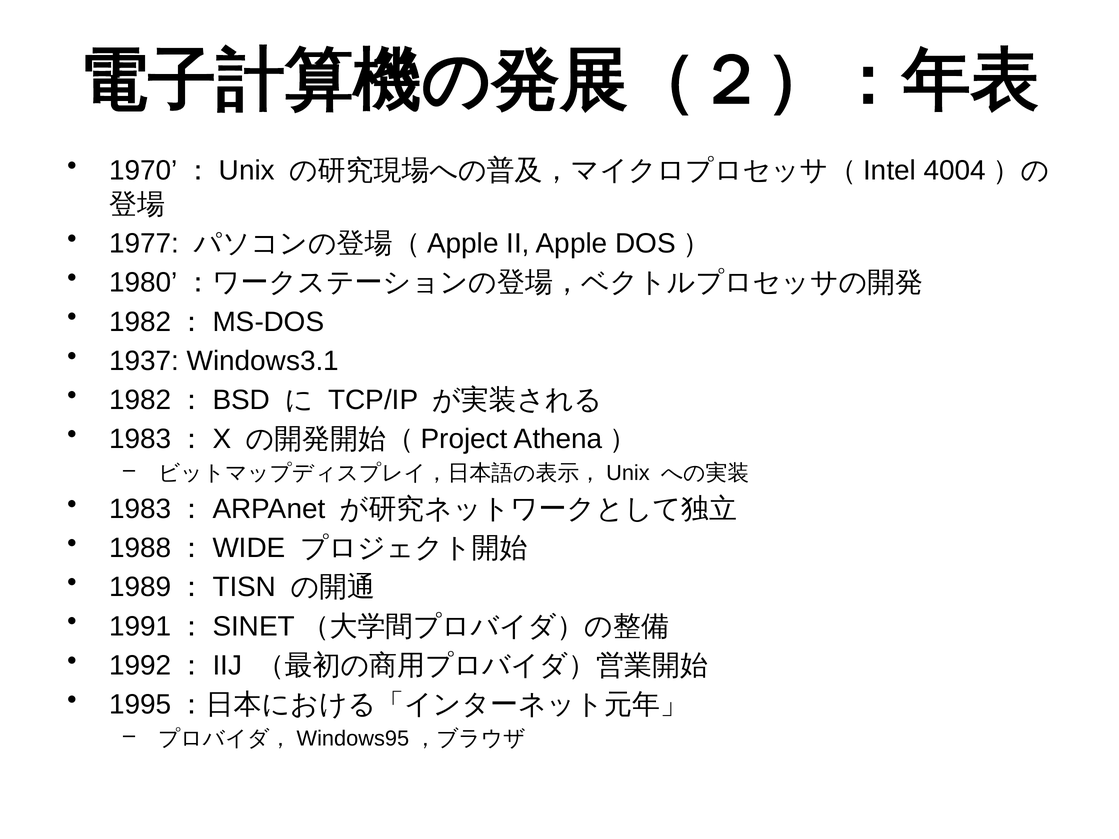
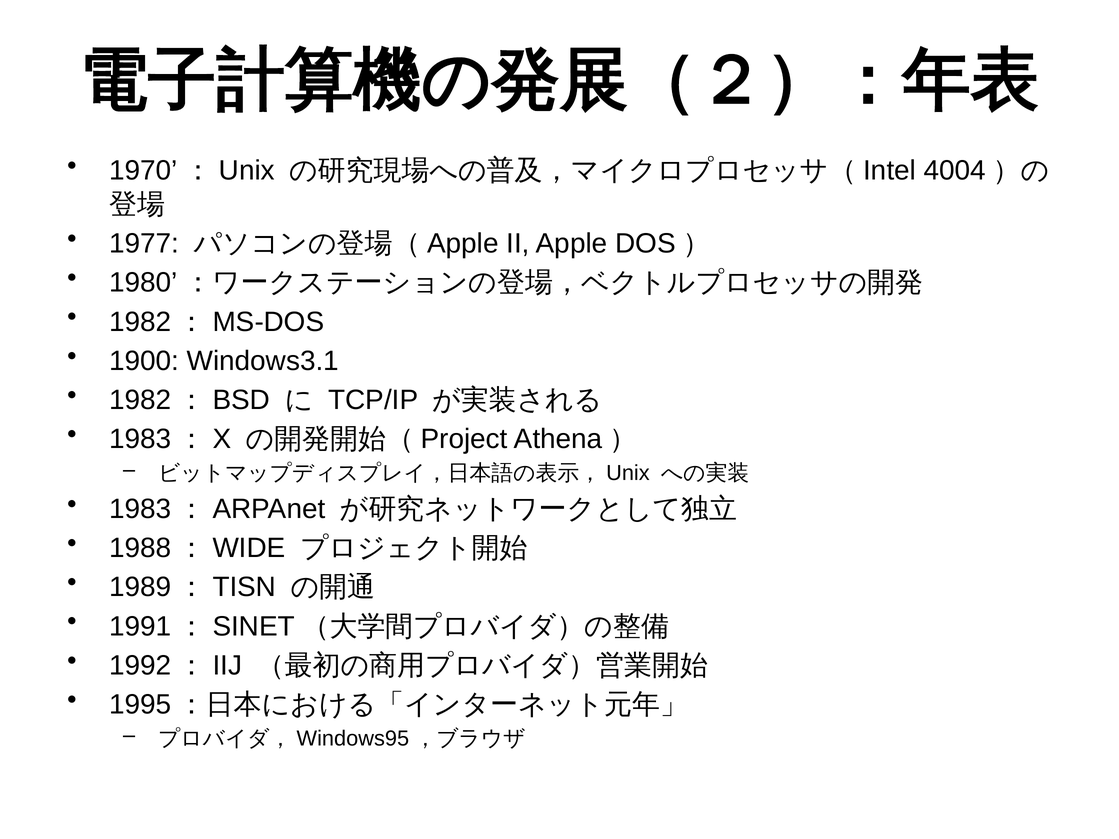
1937: 1937 -> 1900 (144, 361)
